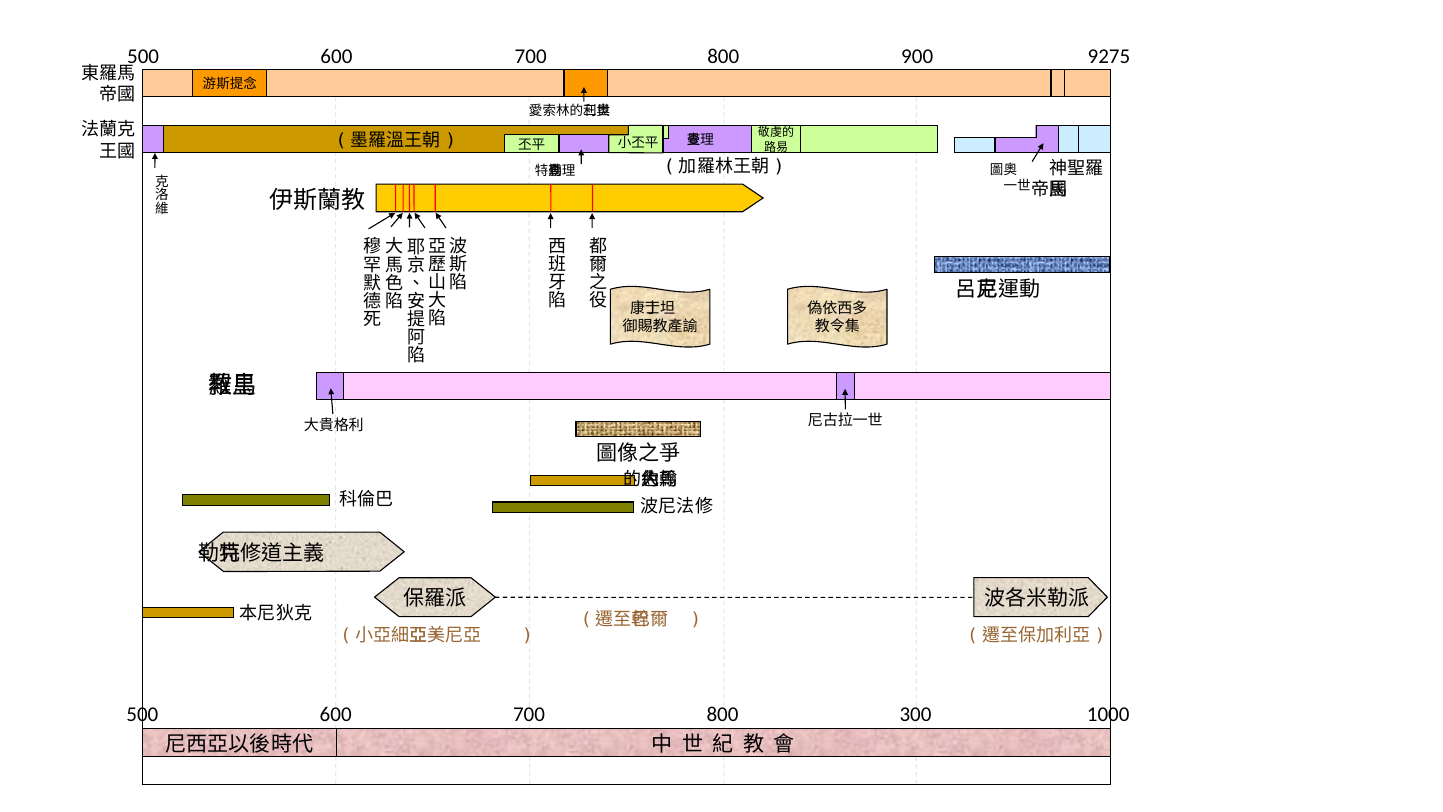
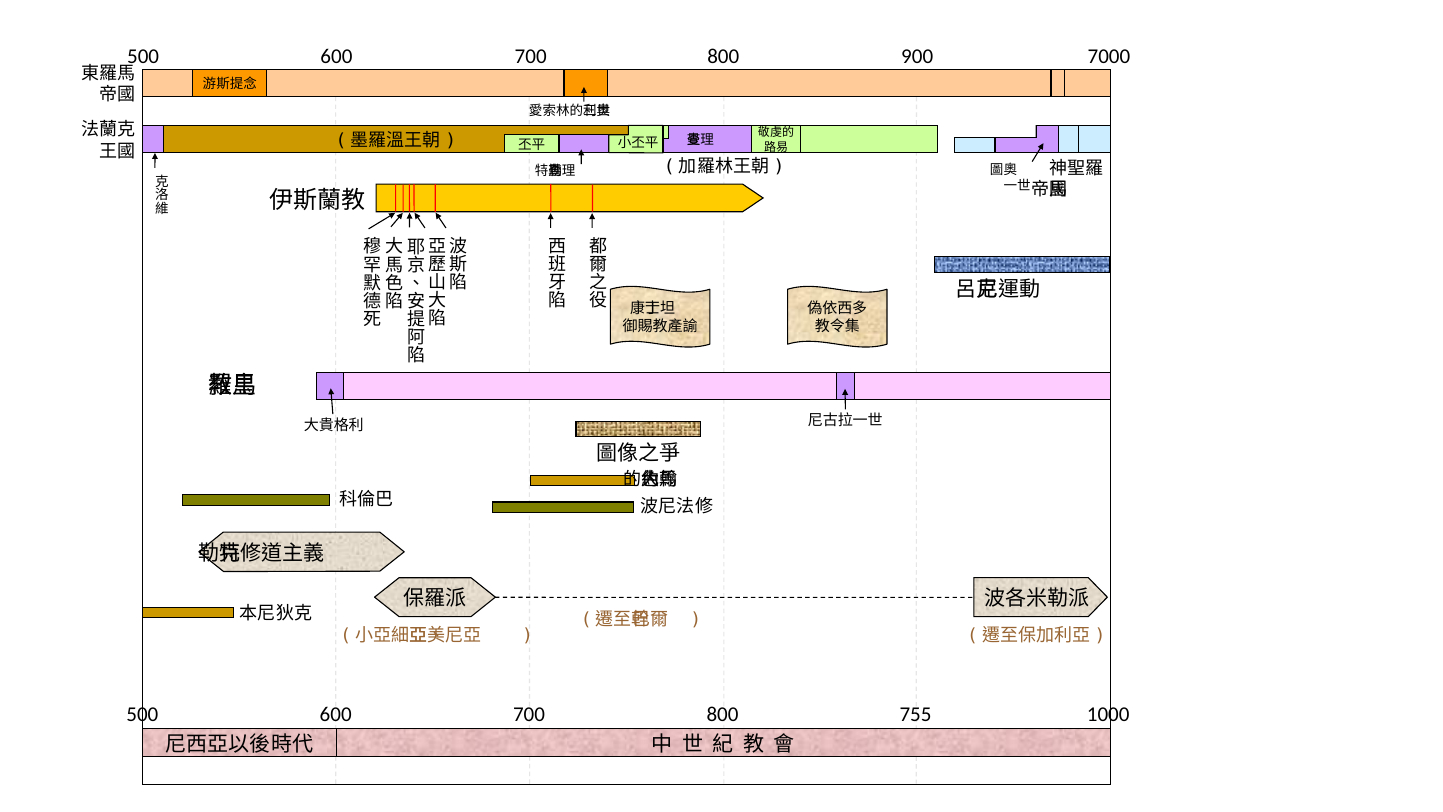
9275: 9275 -> 7000 (1109, 57)
300: 300 -> 755 (916, 714)
